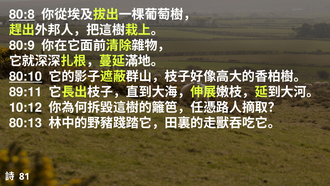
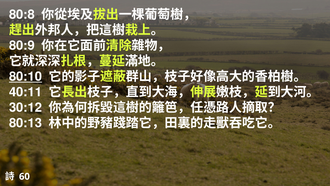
80:8 underline: present -> none (22, 15)
89:11: 89:11 -> 40:11 (25, 92)
10:12: 10:12 -> 30:12 (25, 107)
81: 81 -> 60 (24, 176)
